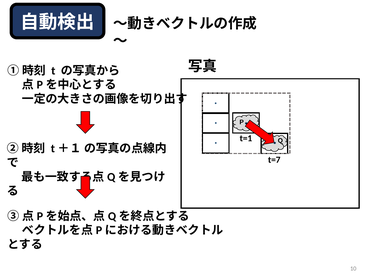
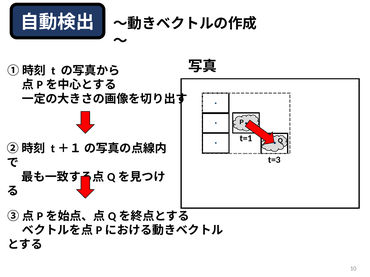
t=7: t=7 -> t=3 (274, 160)
